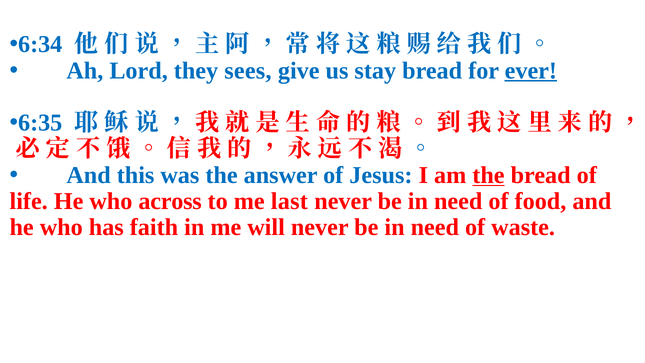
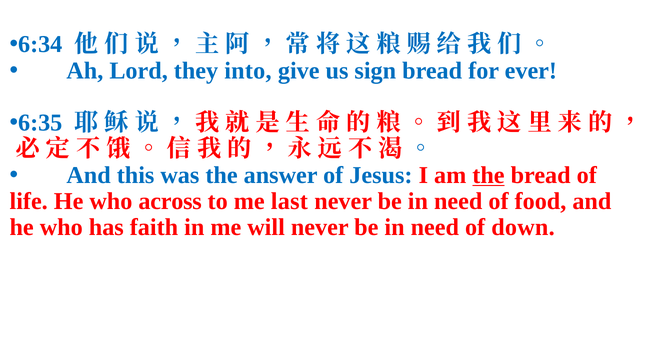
sees: sees -> into (248, 70)
stay: stay -> sign (375, 70)
ever underline: present -> none (531, 70)
waste: waste -> down (523, 227)
